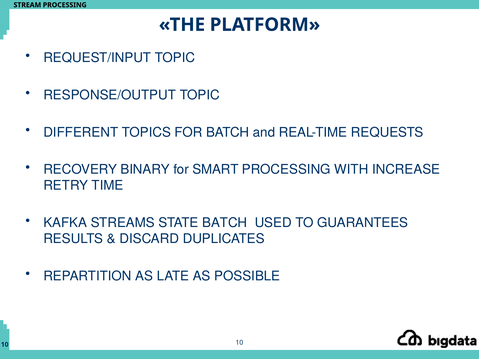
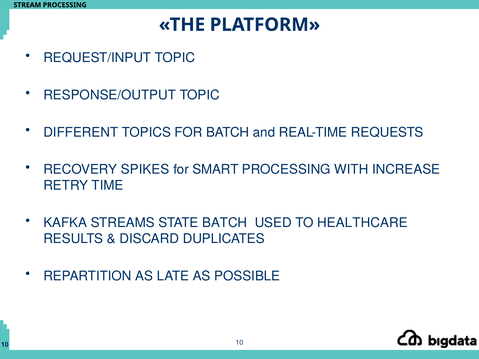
BINARY: BINARY -> SPIKES (145, 170)
GUARANTEES: GUARANTEES -> HEALTHCARE (363, 223)
